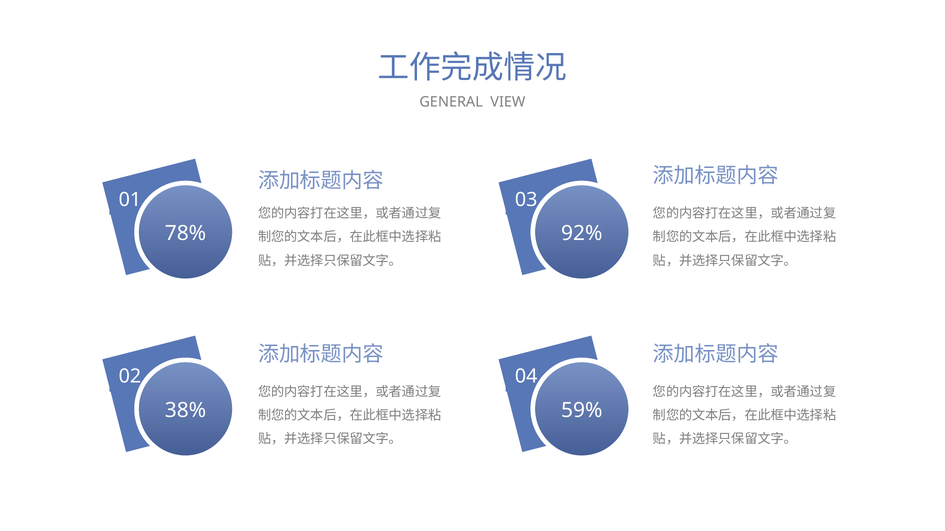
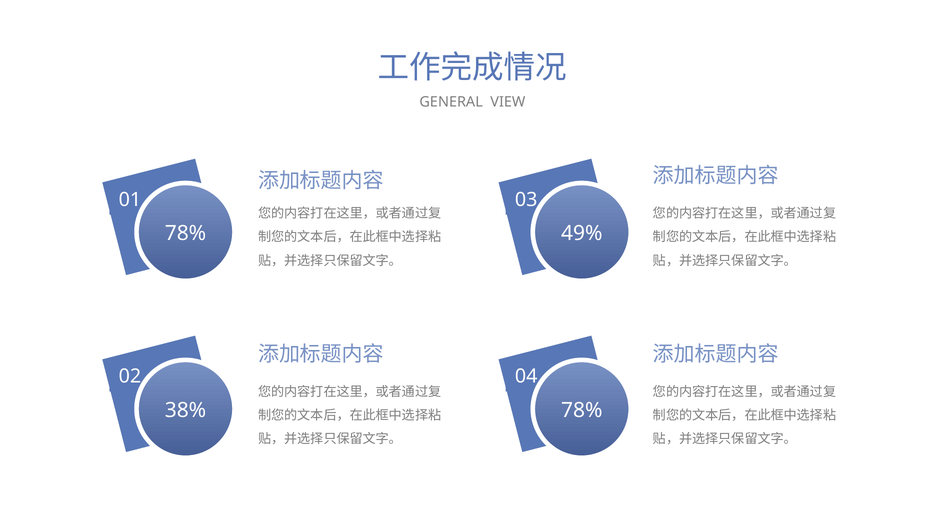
92%: 92% -> 49% (582, 234)
59%: 59% -> 78% (582, 411)
